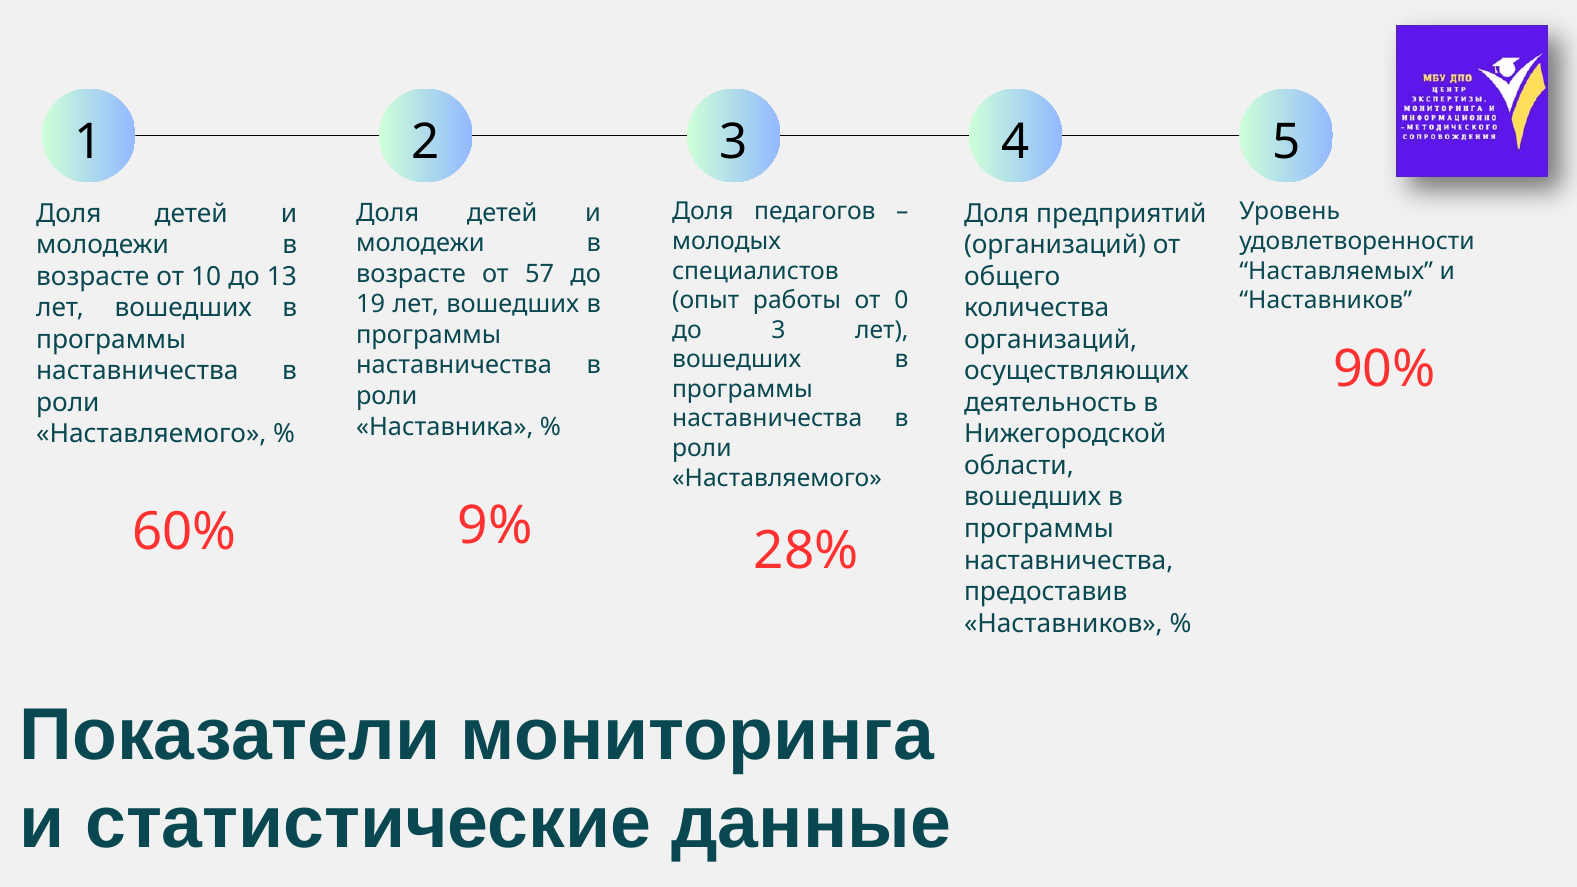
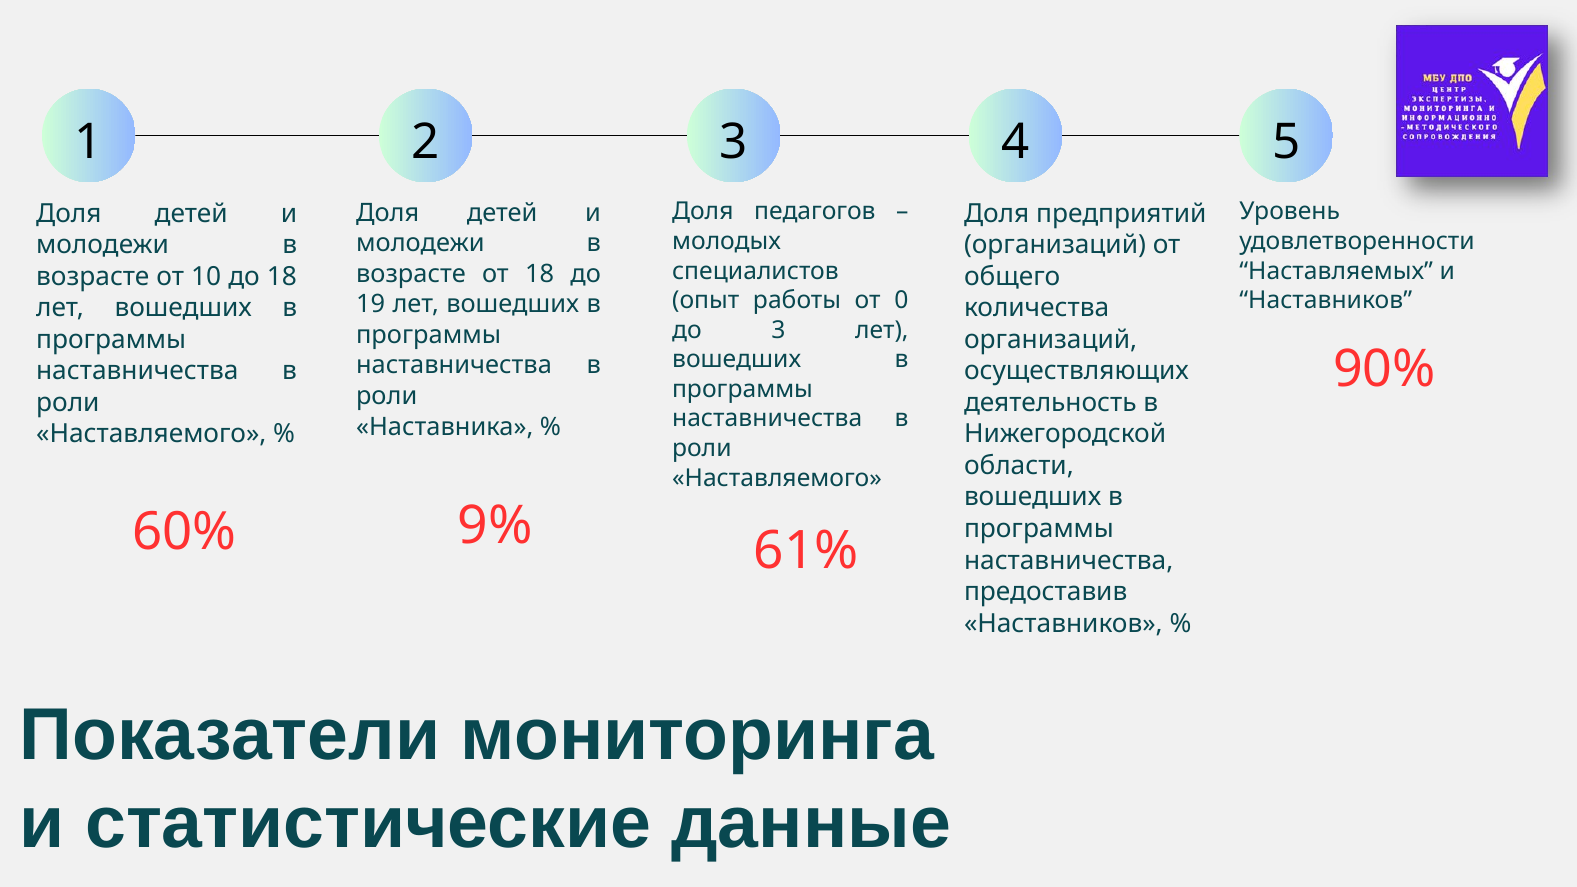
от 57: 57 -> 18 (540, 274)
до 13: 13 -> 18 (282, 277)
28%: 28% -> 61% (806, 551)
